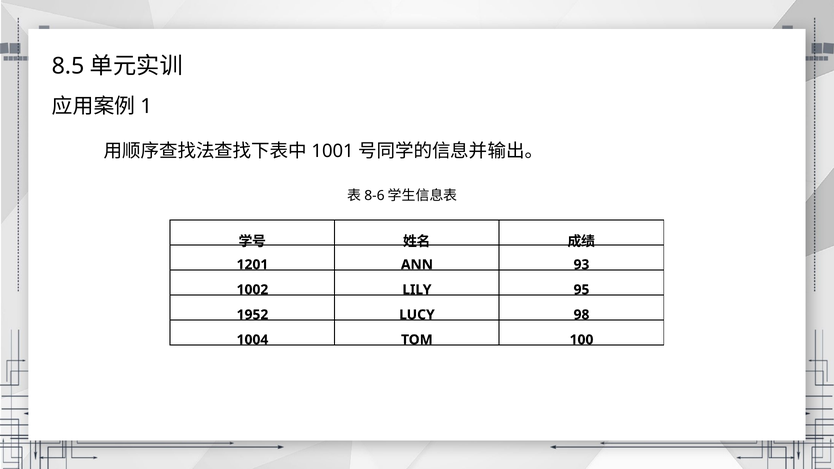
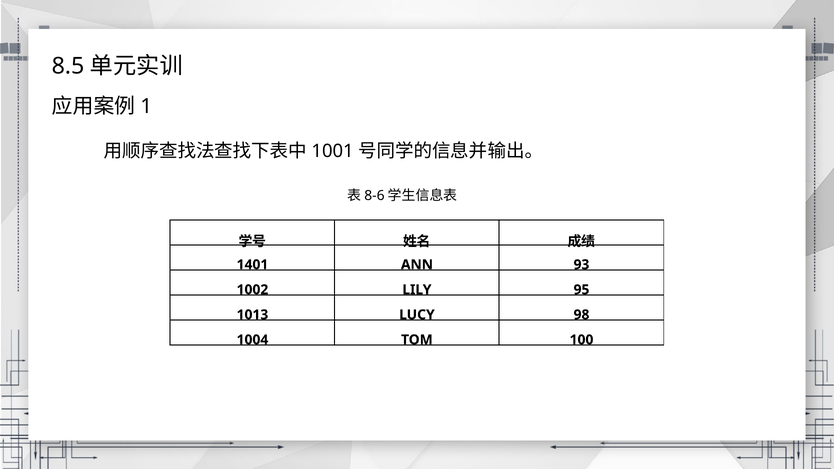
1201: 1201 -> 1401 (252, 265)
1952: 1952 -> 1013 (252, 315)
